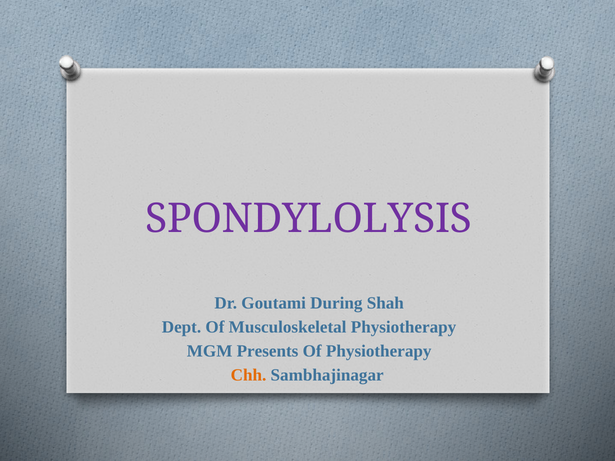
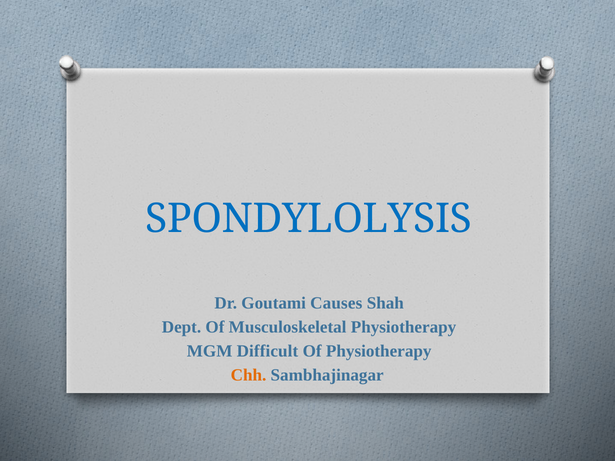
SPONDYLOLYSIS colour: purple -> blue (309, 219)
During: During -> Causes (336, 303)
Presents: Presents -> Difficult (267, 351)
